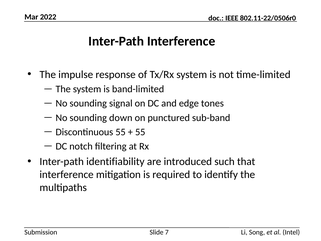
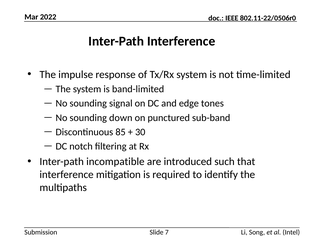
Discontinuous 55: 55 -> 85 (121, 132)
55: 55 -> 30 (140, 132)
identifiability: identifiability -> incompatible (115, 161)
